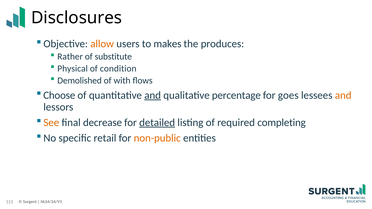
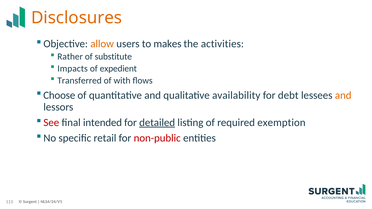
Disclosures colour: black -> orange (77, 18)
produces: produces -> activities (222, 44)
Physical: Physical -> Impacts (73, 69)
condition: condition -> expedient (118, 69)
Demolished: Demolished -> Transferred (80, 81)
and underline: present -> none (153, 95)
percentage: percentage -> availability (236, 95)
goes: goes -> debt (288, 95)
See colour: orange -> red (51, 123)
decrease: decrease -> intended (103, 123)
completing: completing -> exemption (281, 123)
non-public colour: orange -> red (157, 138)
